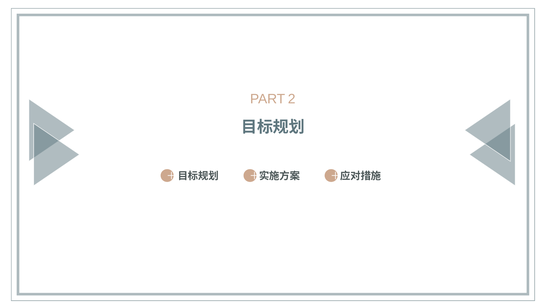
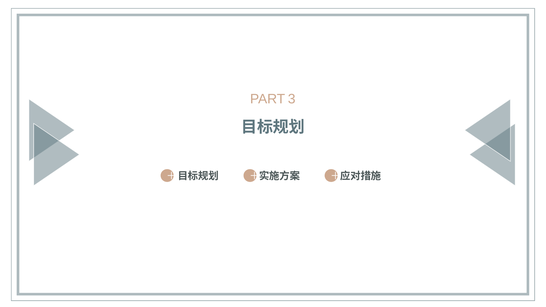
2: 2 -> 3 (292, 99)
